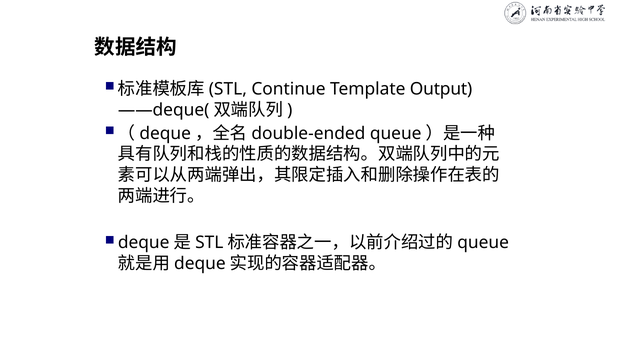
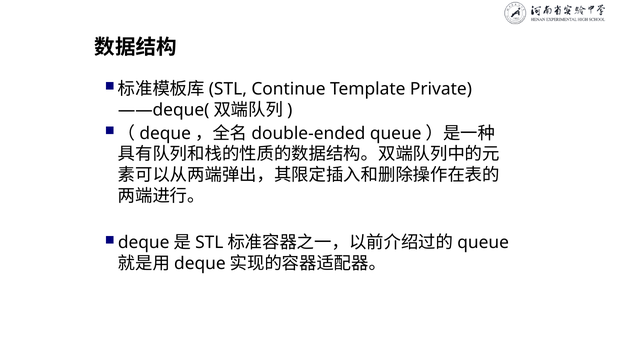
Output: Output -> Private (441, 89)
